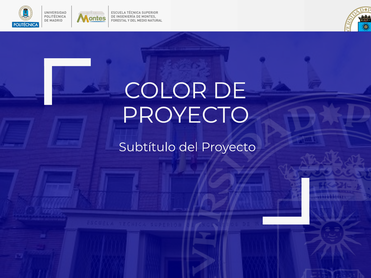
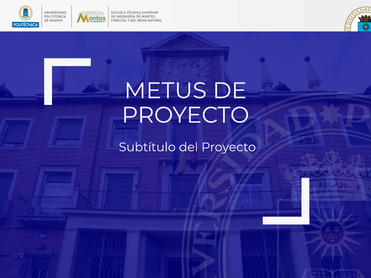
COLOR: COLOR -> METUS (165, 91)
